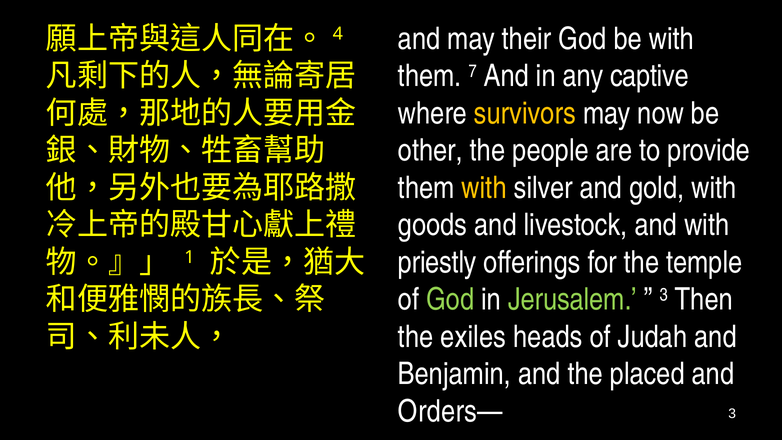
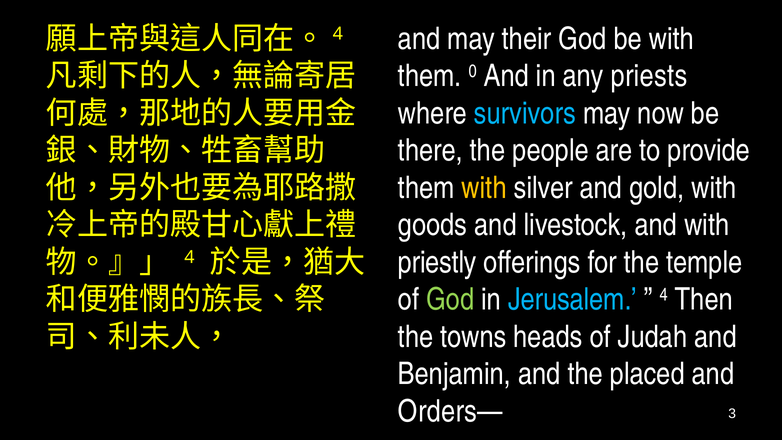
7: 7 -> 0 (473, 71)
captive: captive -> priests (649, 76)
survivors colour: yellow -> light blue (525, 113)
other: other -> there (430, 151)
1: 1 -> 4 (190, 257)
Jerusalem colour: light green -> light blue (573, 300)
3: 3 -> 4 (664, 295)
exiles: exiles -> towns (473, 337)
